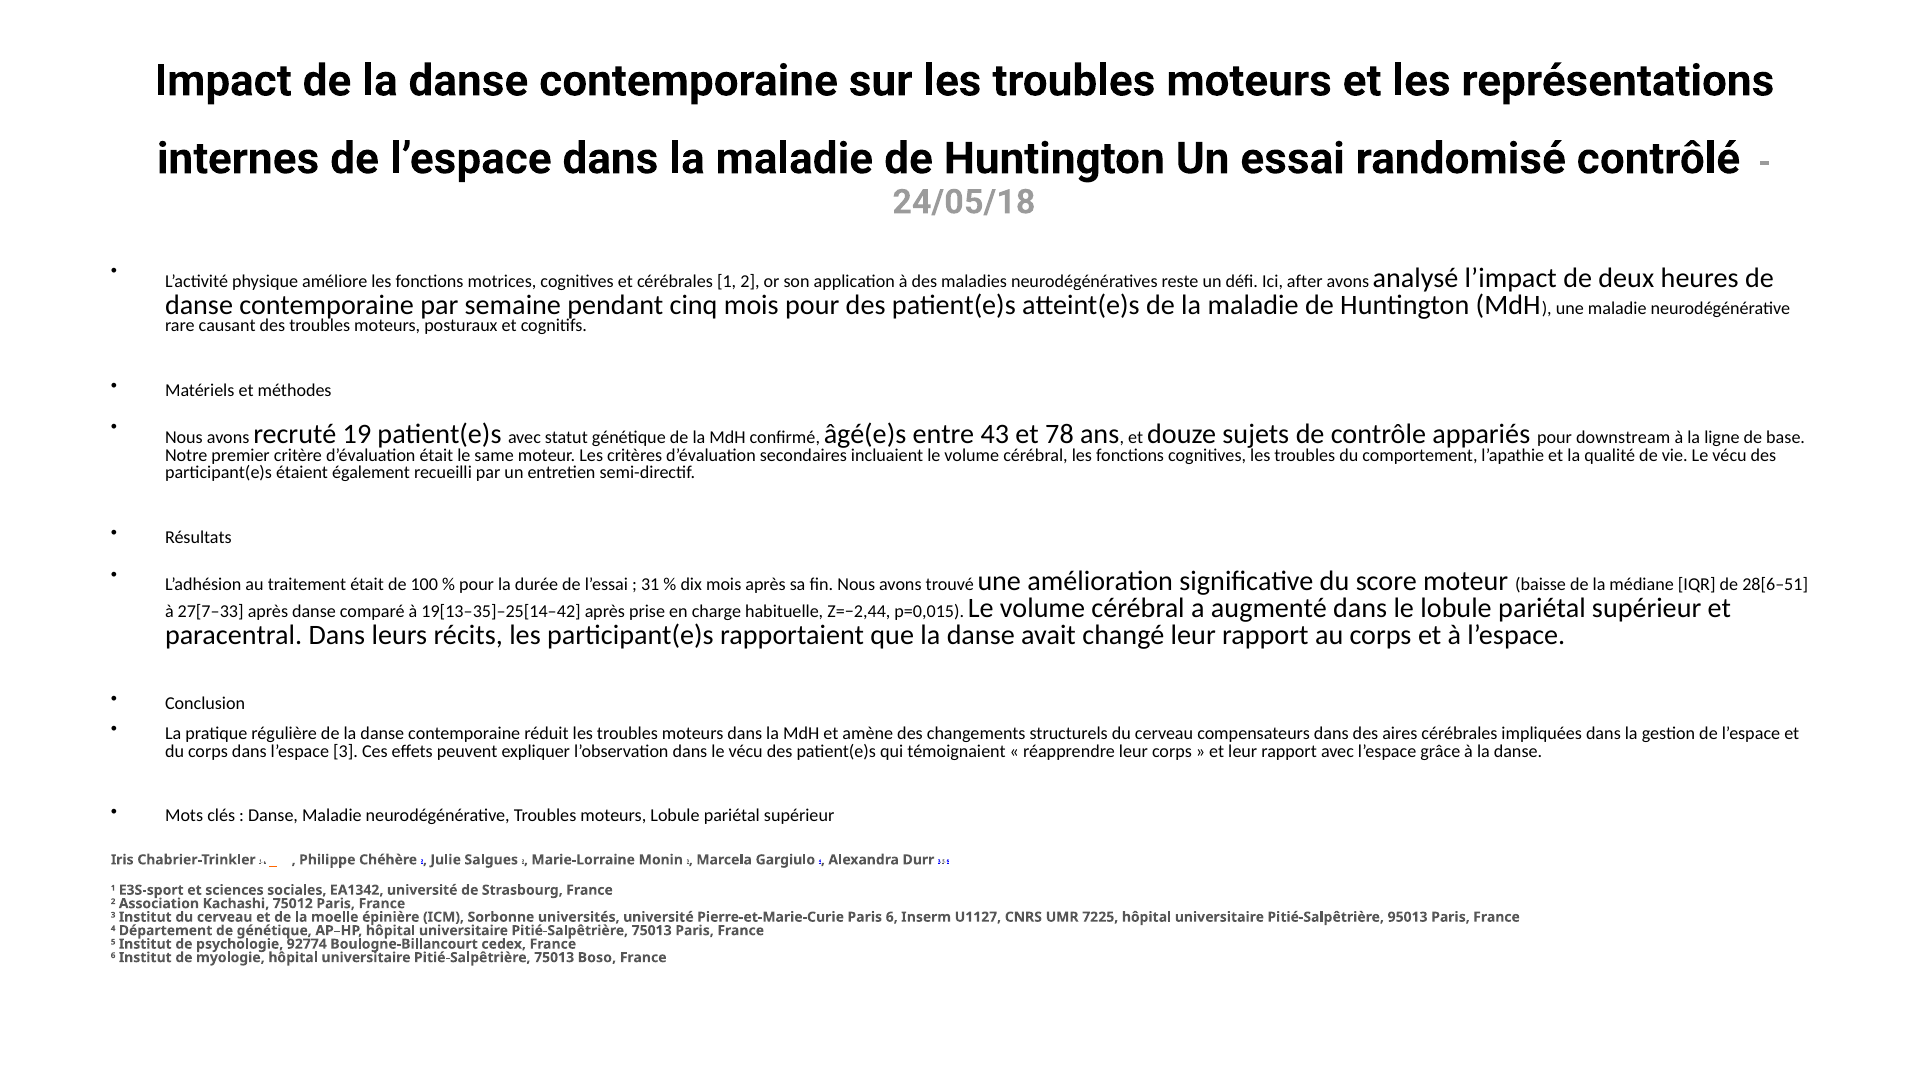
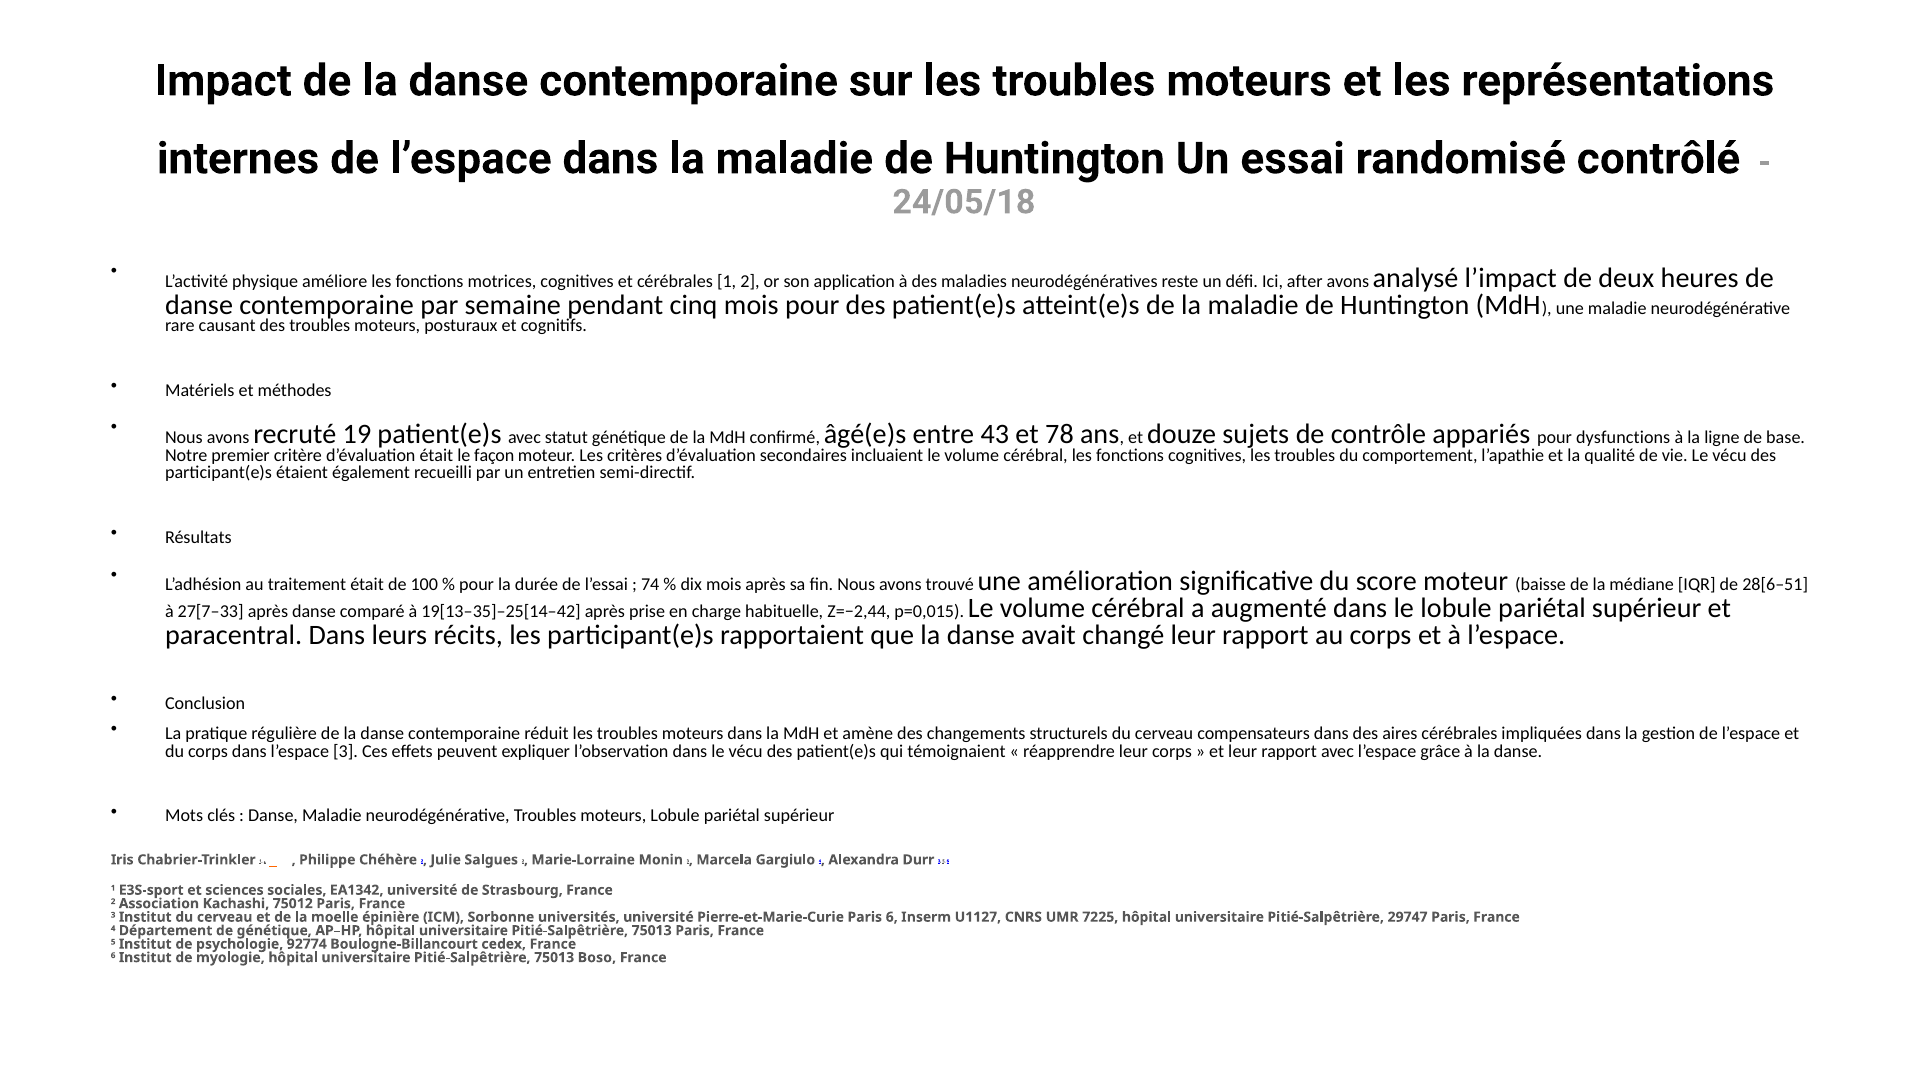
downstream: downstream -> dysfunctions (1623, 438)
same: same -> façon (494, 455)
31: 31 -> 74 (650, 585)
95013: 95013 -> 29747 (1408, 917)
